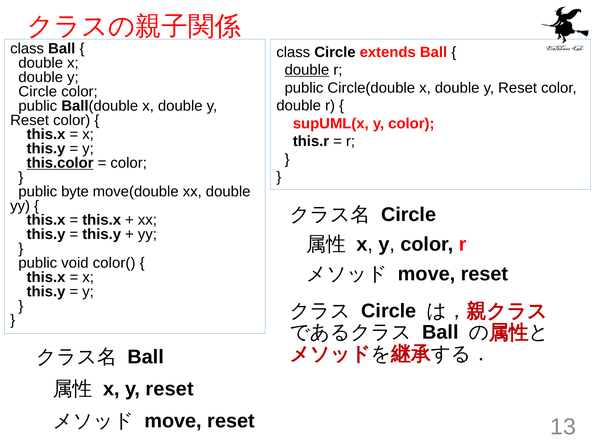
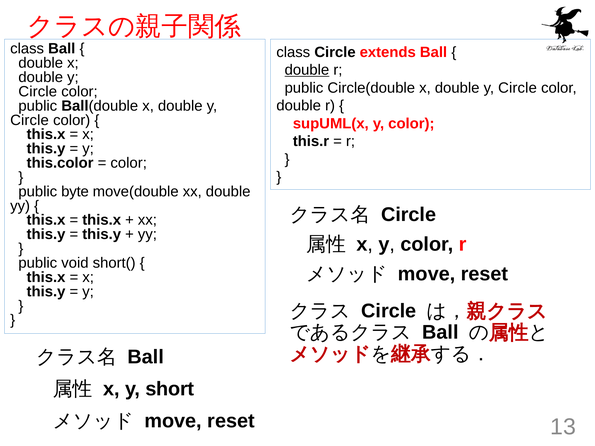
Reset: Reset -> Circle (518, 88)
Reset: Reset -> Circle (30, 120)
this.color underline: present -> none (60, 163)
color(: color( -> short( (114, 263)
x y reset: reset -> short (170, 389)
